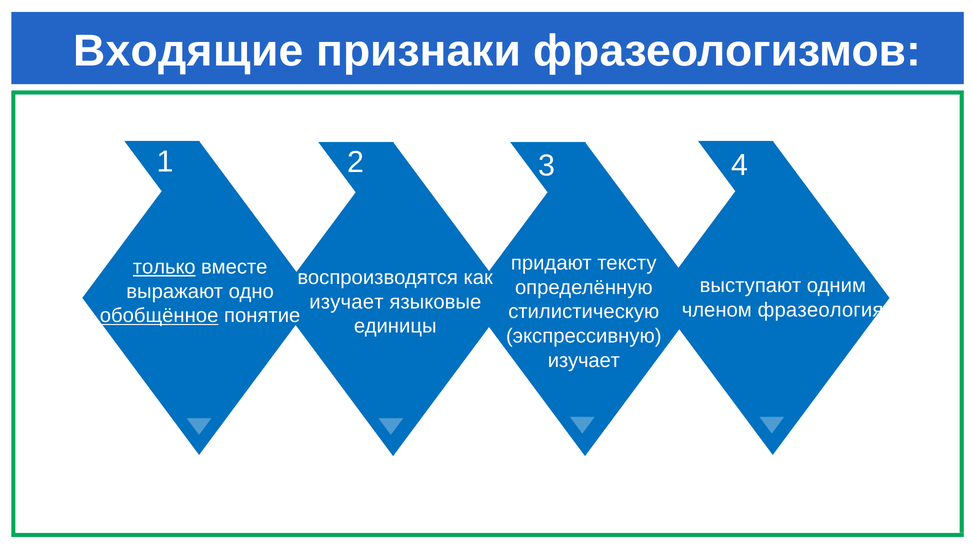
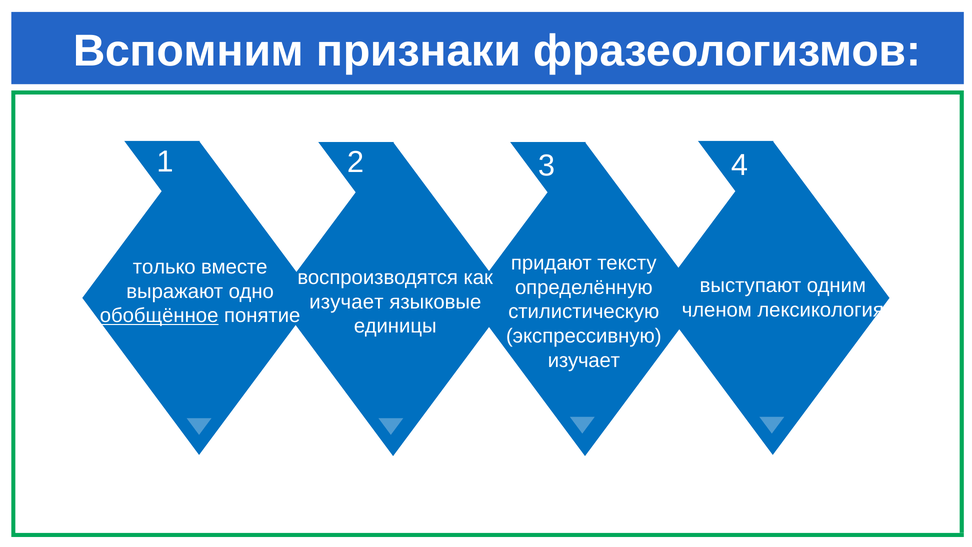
Входящие: Входящие -> Вспомним (189, 51)
только underline: present -> none (164, 267)
фразеология: фразеология -> лексикология (821, 310)
